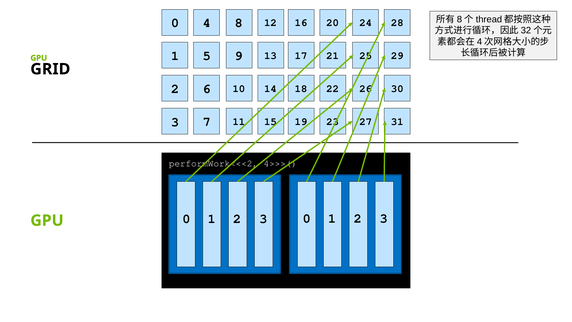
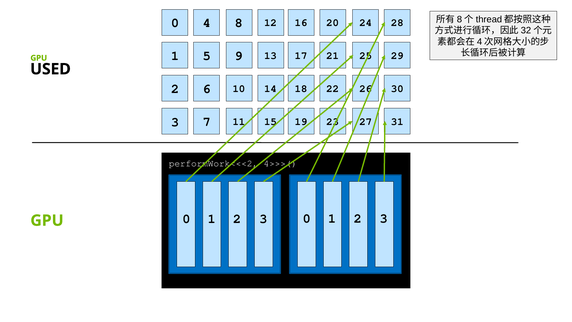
GRID: GRID -> USED (50, 69)
